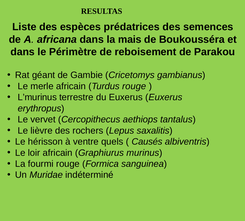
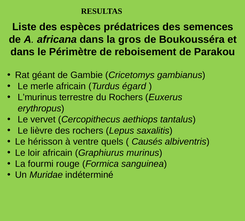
mais: mais -> gros (130, 39)
Turdus rouge: rouge -> égard (134, 86)
du Euxerus: Euxerus -> Rochers (126, 97)
